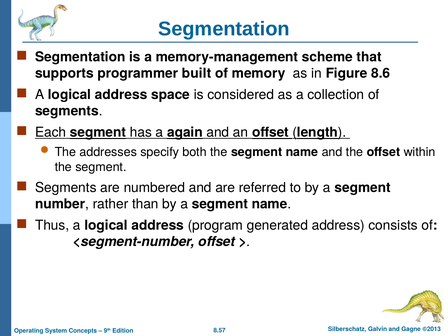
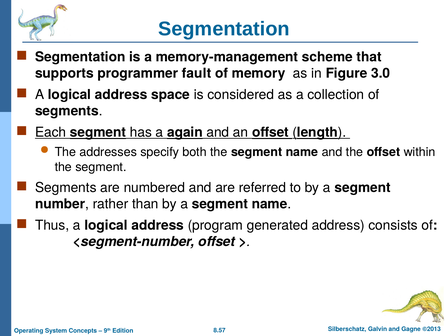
built: built -> fault (197, 73)
8.6: 8.6 -> 3.0 (381, 73)
